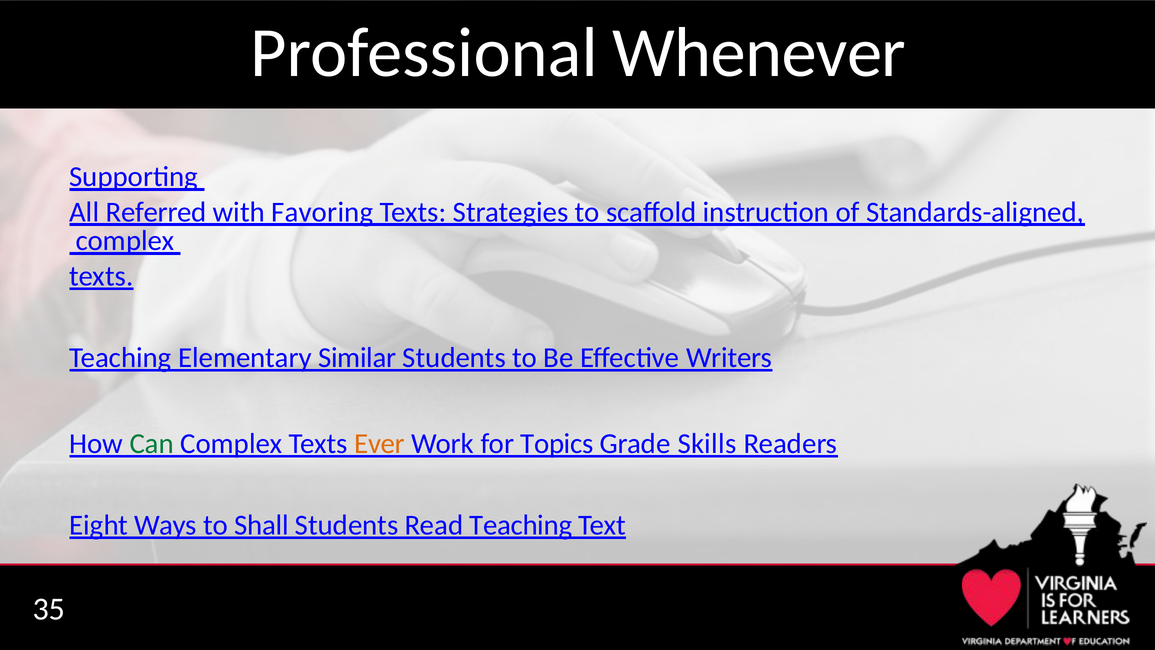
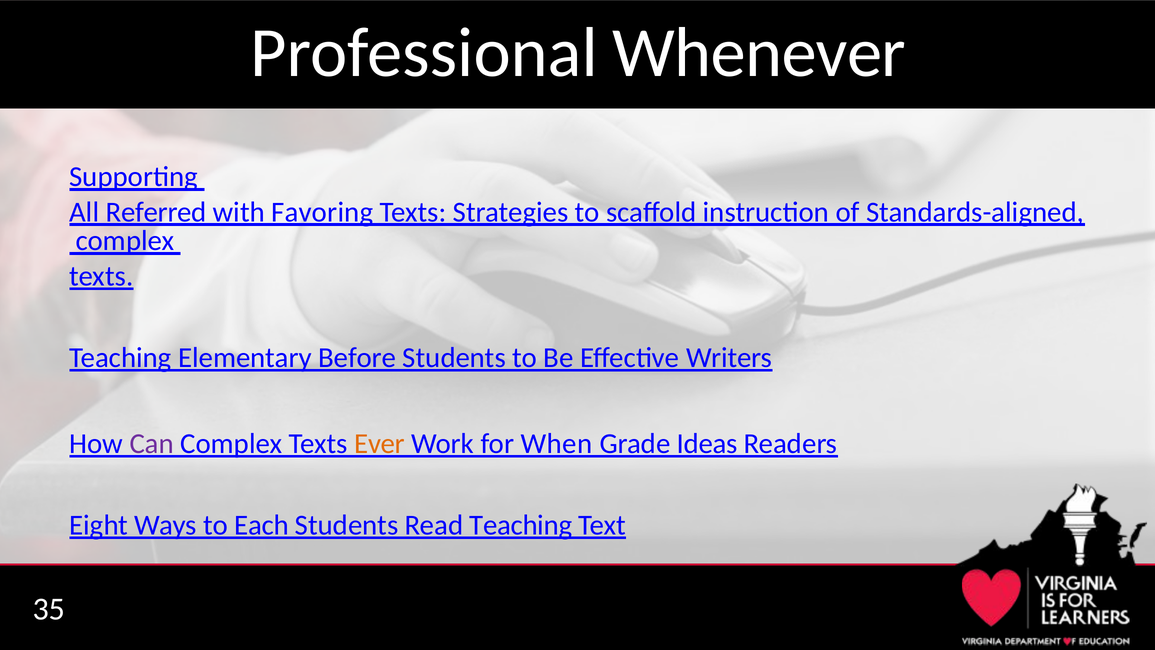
Similar: Similar -> Before (357, 358)
Can colour: green -> purple (152, 443)
Topics: Topics -> When (557, 443)
Skills: Skills -> Ideas (707, 443)
Shall: Shall -> Each (261, 525)
